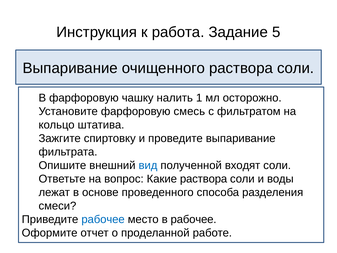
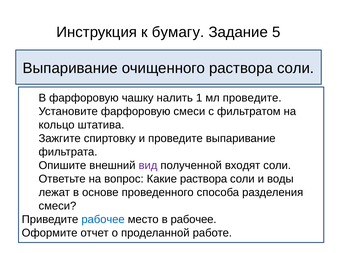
работа: работа -> бумагу (178, 32)
мл осторожно: осторожно -> проведите (252, 98)
фарфоровую смесь: смесь -> смеси (189, 111)
вид colour: blue -> purple (148, 165)
